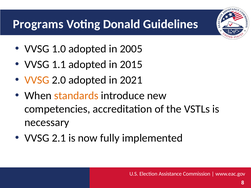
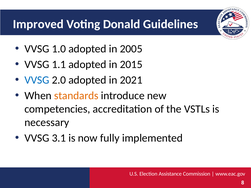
Programs: Programs -> Improved (38, 24)
VVSG colour: orange -> blue (37, 80)
2.1: 2.1 -> 3.1 (59, 138)
